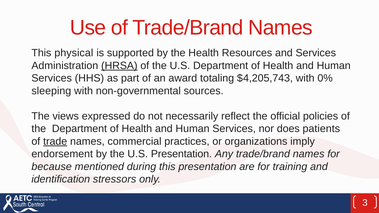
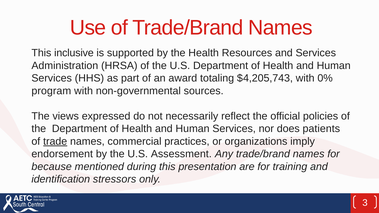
physical: physical -> inclusive (74, 53)
HRSA underline: present -> none (119, 66)
sleeping: sleeping -> program (51, 91)
U.S Presentation: Presentation -> Assessment (181, 154)
